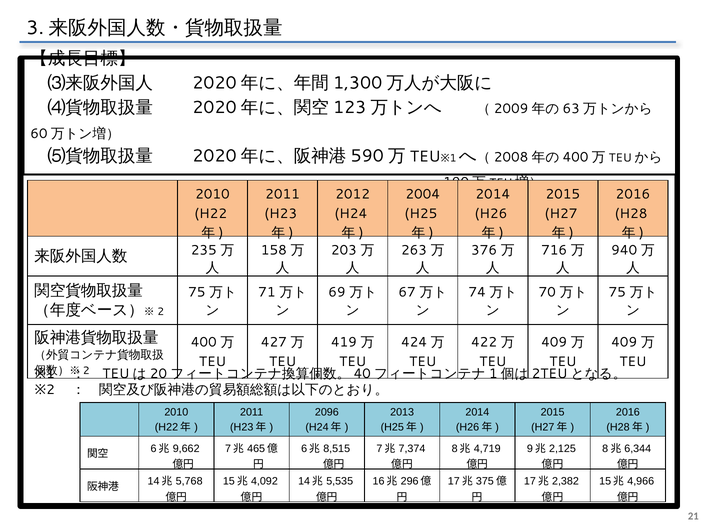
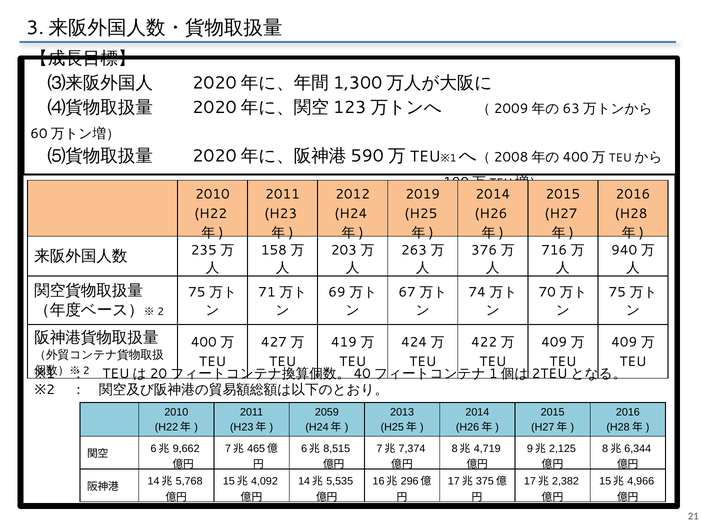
2004: 2004 -> 2019 (423, 194)
2096: 2096 -> 2059 (327, 412)
